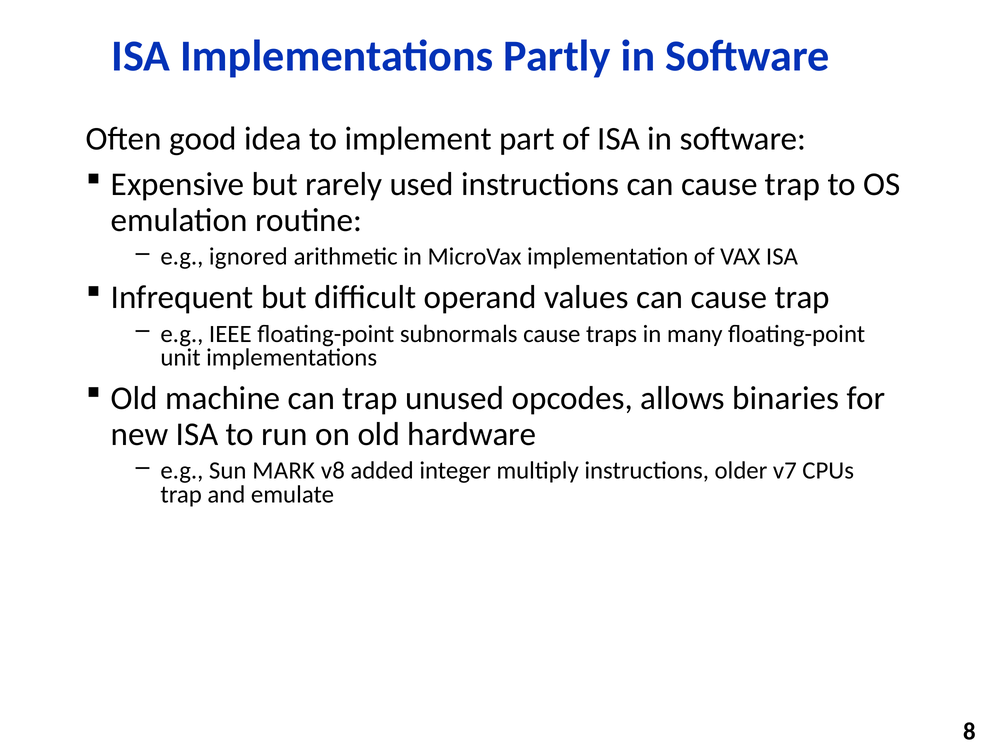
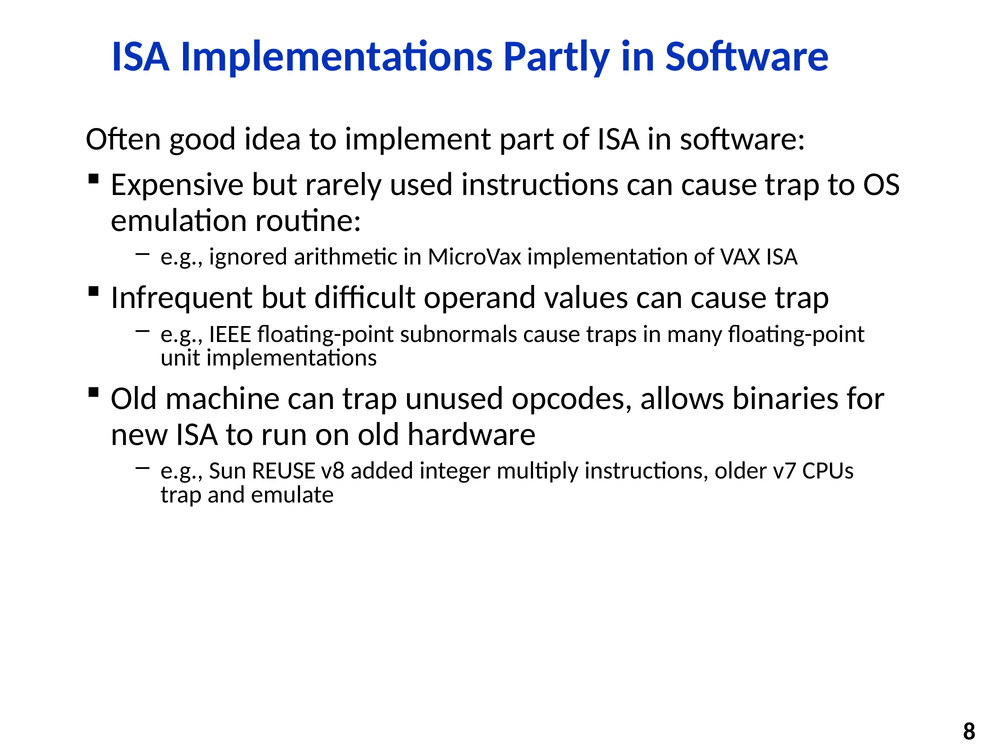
MARK: MARK -> REUSE (284, 470)
